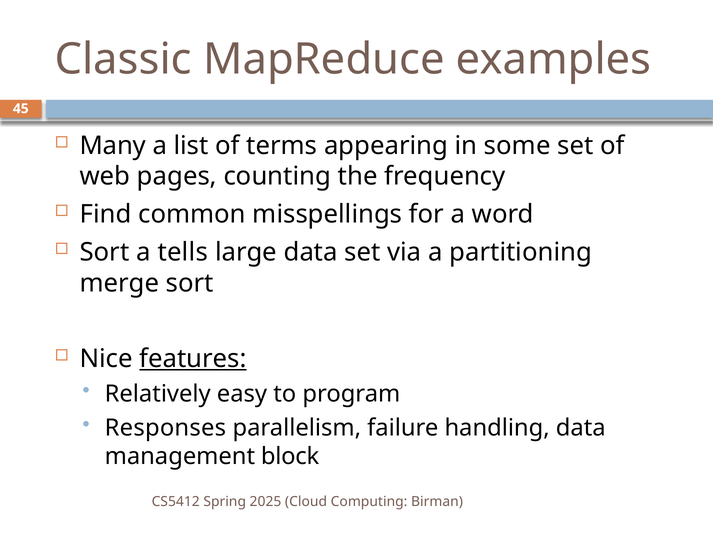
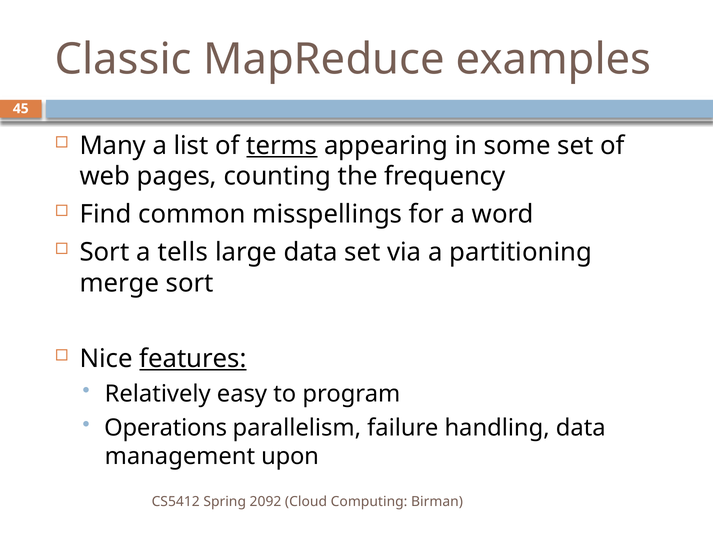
terms underline: none -> present (282, 146)
Responses: Responses -> Operations (166, 428)
block: block -> upon (290, 456)
2025: 2025 -> 2092 (265, 501)
